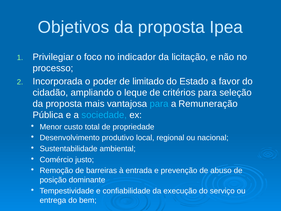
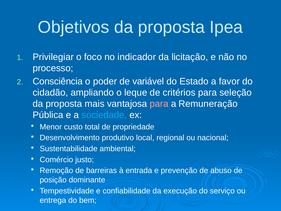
Incorporada: Incorporada -> Consciência (58, 81)
limitado: limitado -> variável (148, 81)
para colour: light blue -> pink (159, 104)
